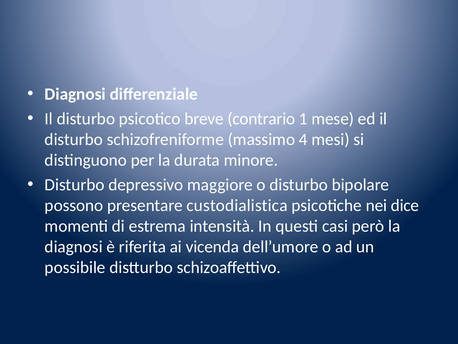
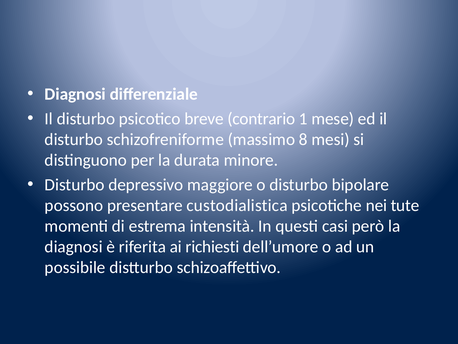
4: 4 -> 8 (303, 139)
dice: dice -> tute (405, 205)
vicenda: vicenda -> richiesti (212, 246)
